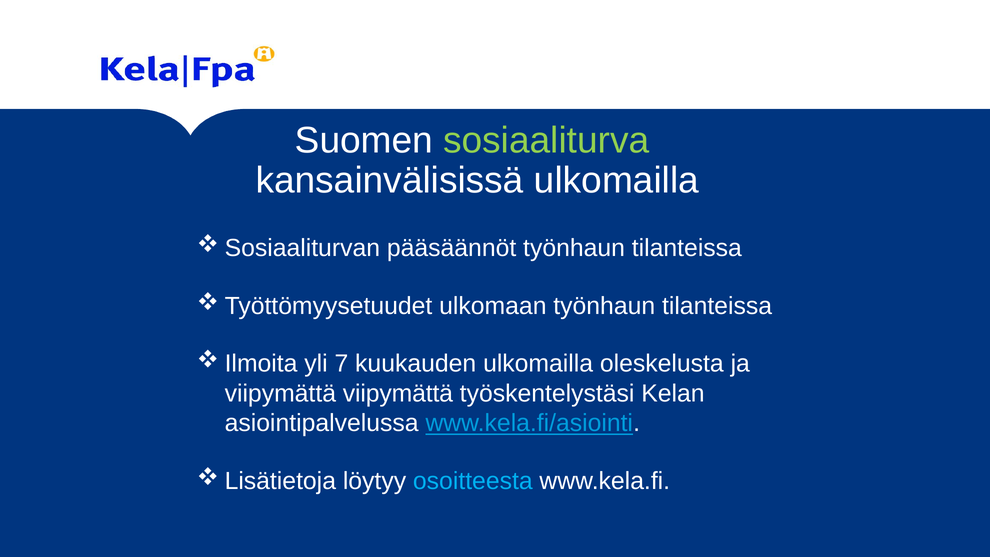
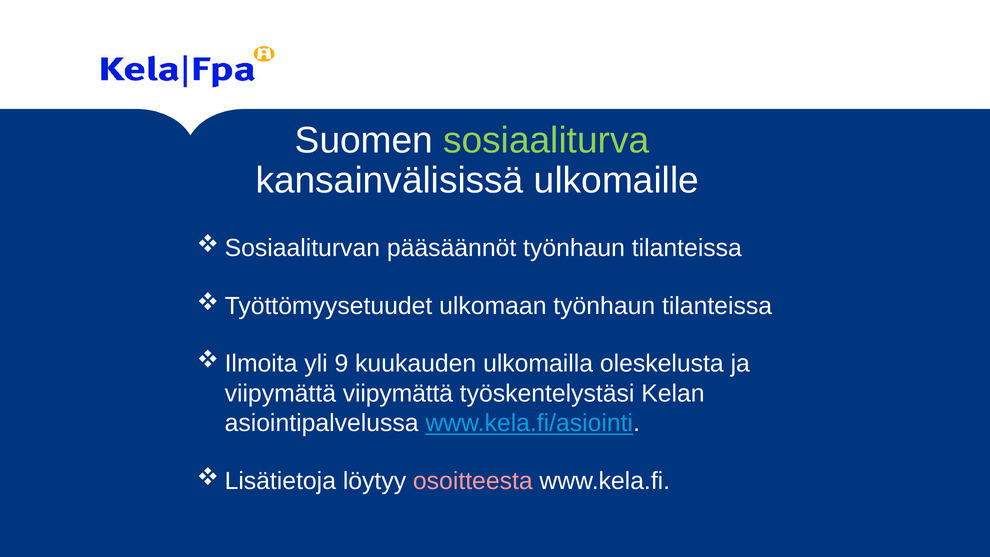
kansainvälisissä ulkomailla: ulkomailla -> ulkomaille (616, 180)
7: 7 -> 9 (341, 364)
osoitteesta colour: light blue -> pink (473, 481)
